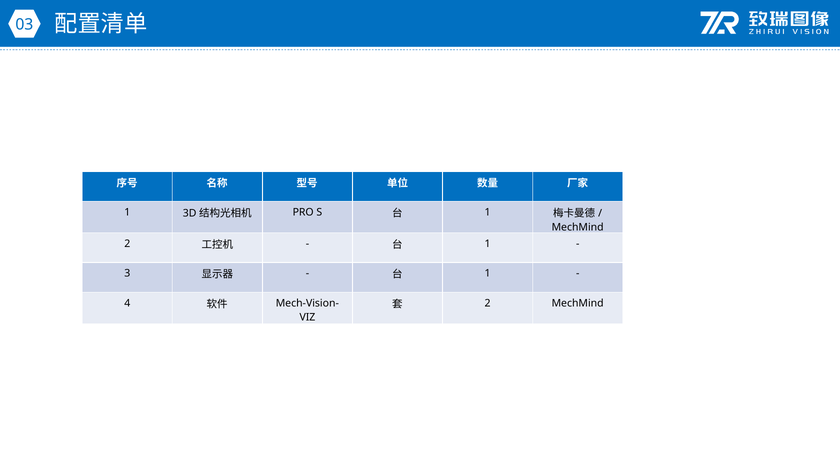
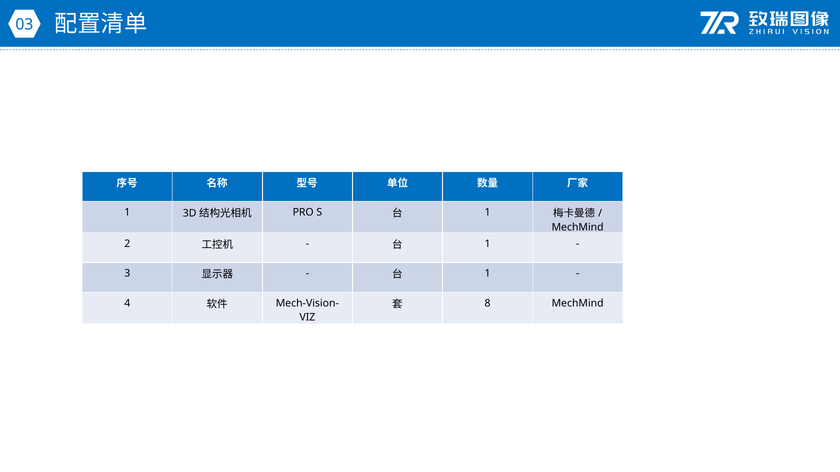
2: 2 -> 8 (488, 303)
